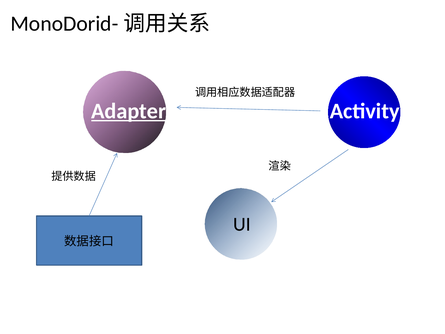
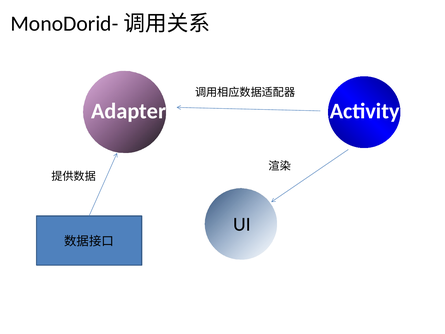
Adapter underline: present -> none (129, 111)
